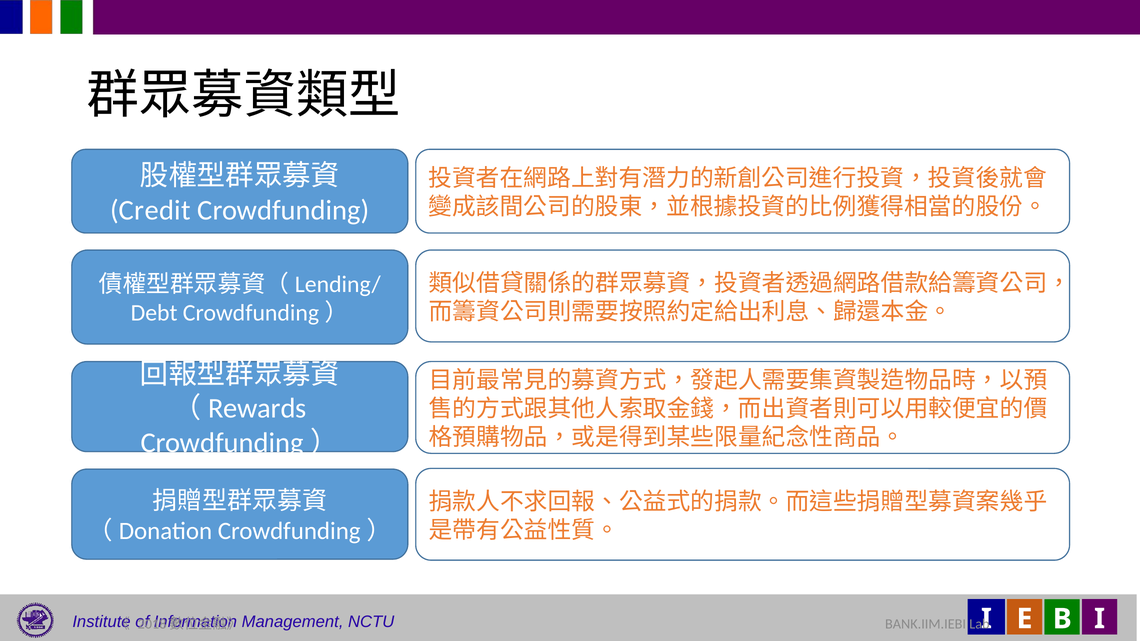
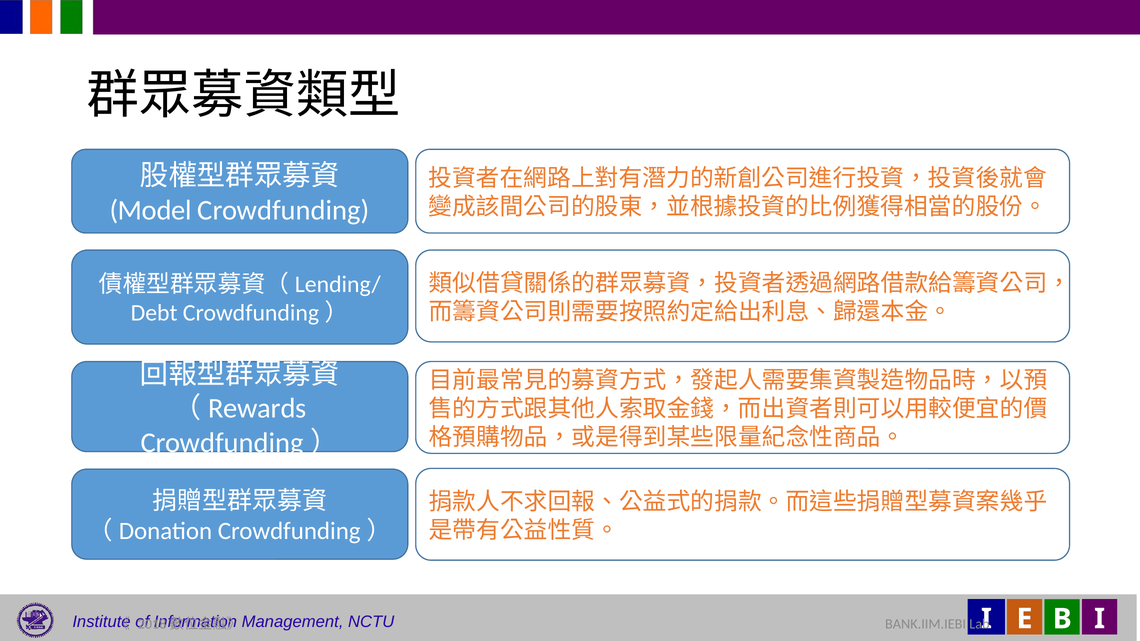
Credit: Credit -> Model (151, 210)
